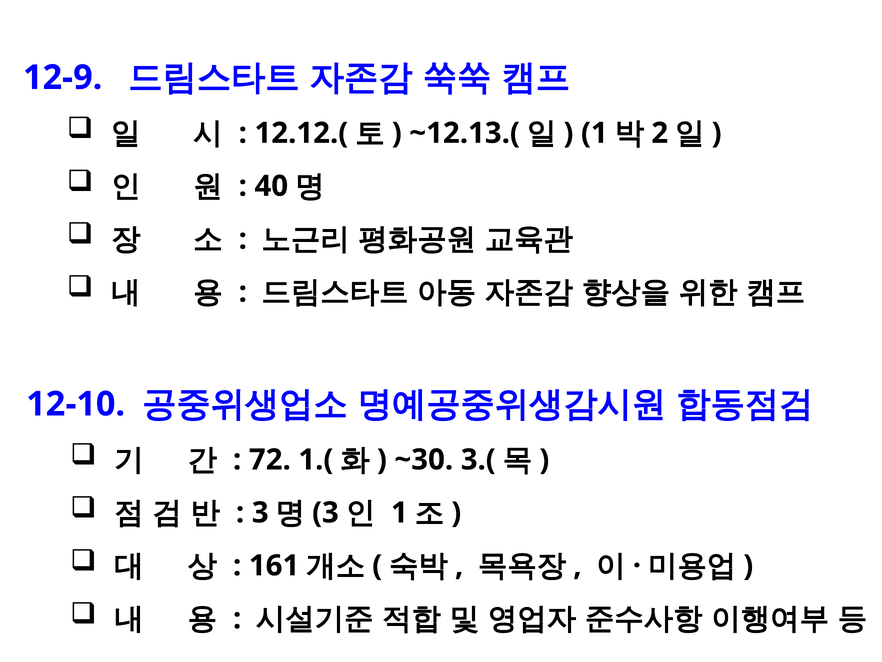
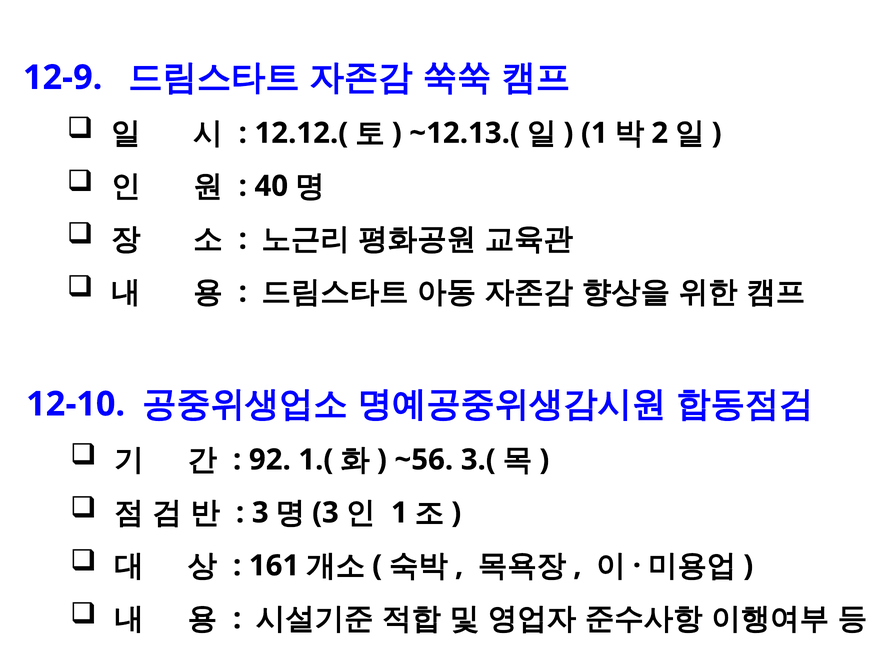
72: 72 -> 92 (270, 459)
~30: ~30 -> ~56 (424, 459)
